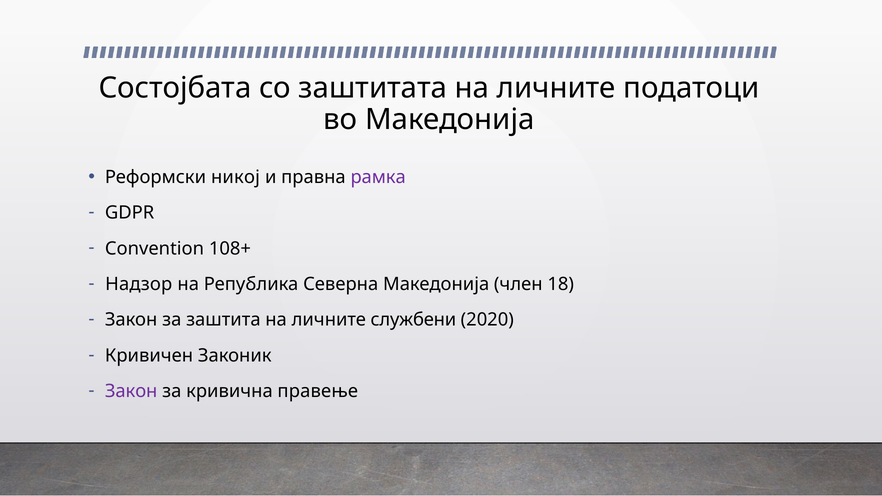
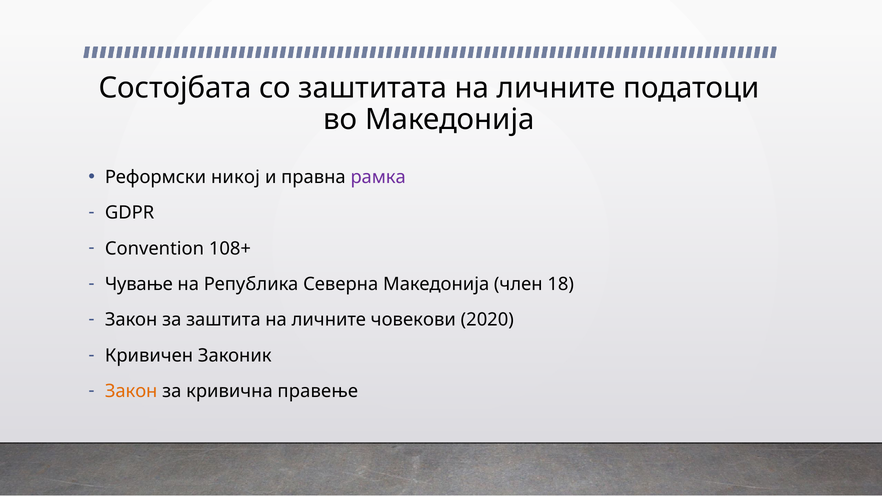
Надзор: Надзор -> Чување (139, 284)
службени: службени -> човекови (413, 320)
Закон colour: purple -> orange (131, 391)
